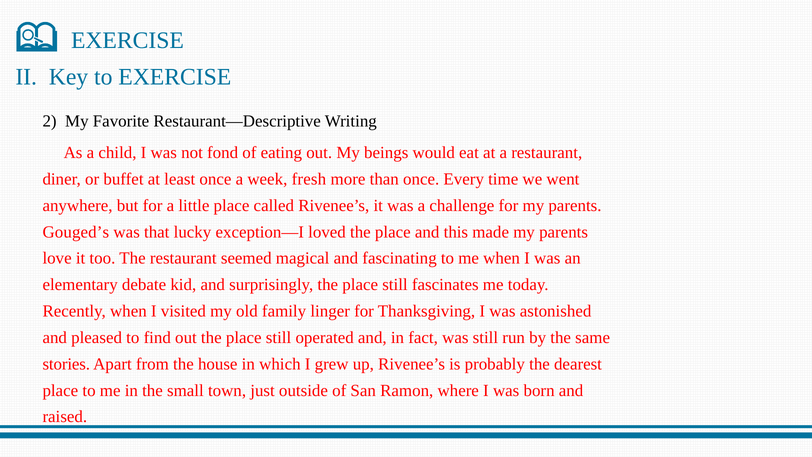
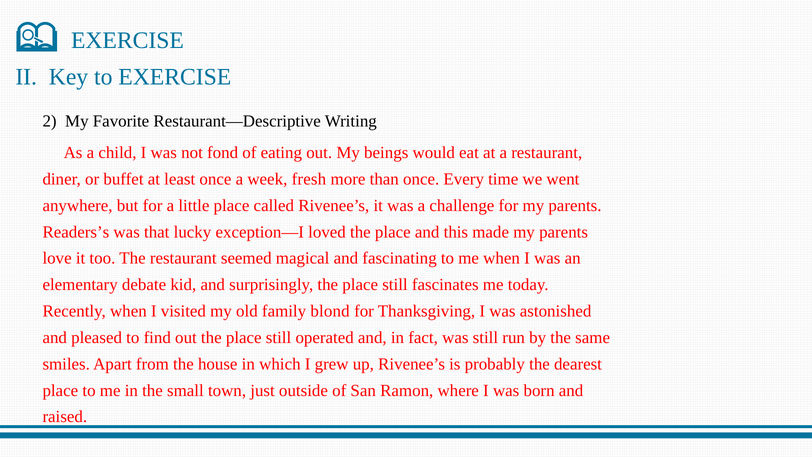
Gouged’s: Gouged’s -> Readers’s (76, 232)
linger: linger -> blond (330, 311)
stories: stories -> smiles (66, 364)
